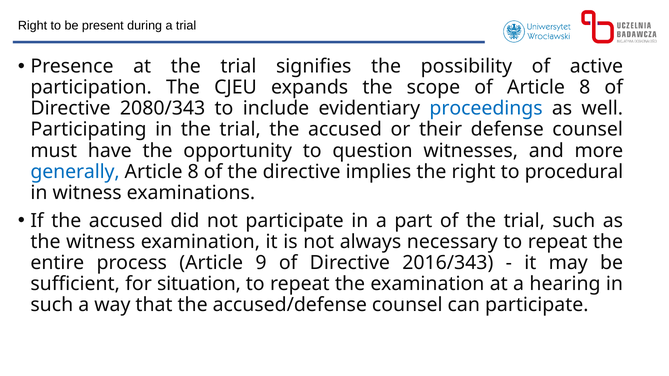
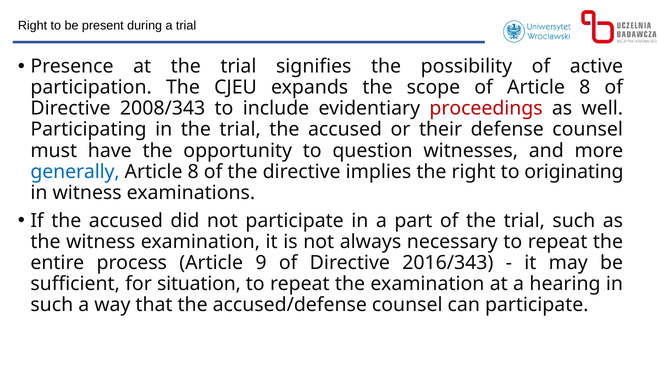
2080/343: 2080/343 -> 2008/343 (163, 109)
proceedings colour: blue -> red (486, 109)
procedural: procedural -> originating (574, 172)
